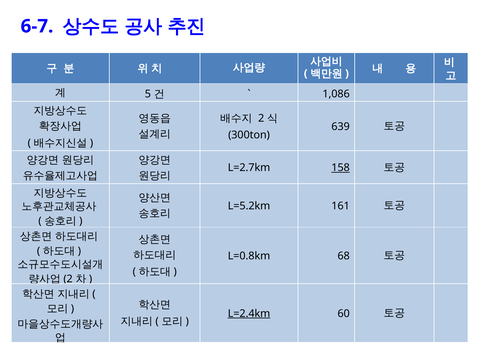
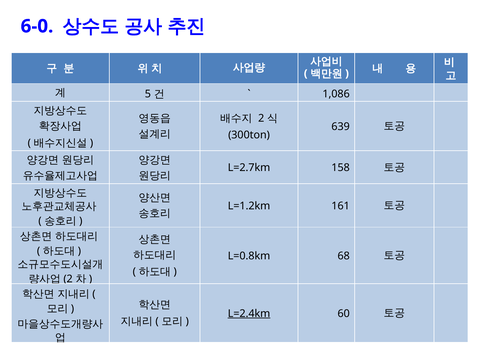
6-7: 6-7 -> 6-0 (37, 26)
158 underline: present -> none (341, 168)
L=5.2km: L=5.2km -> L=1.2km (249, 206)
